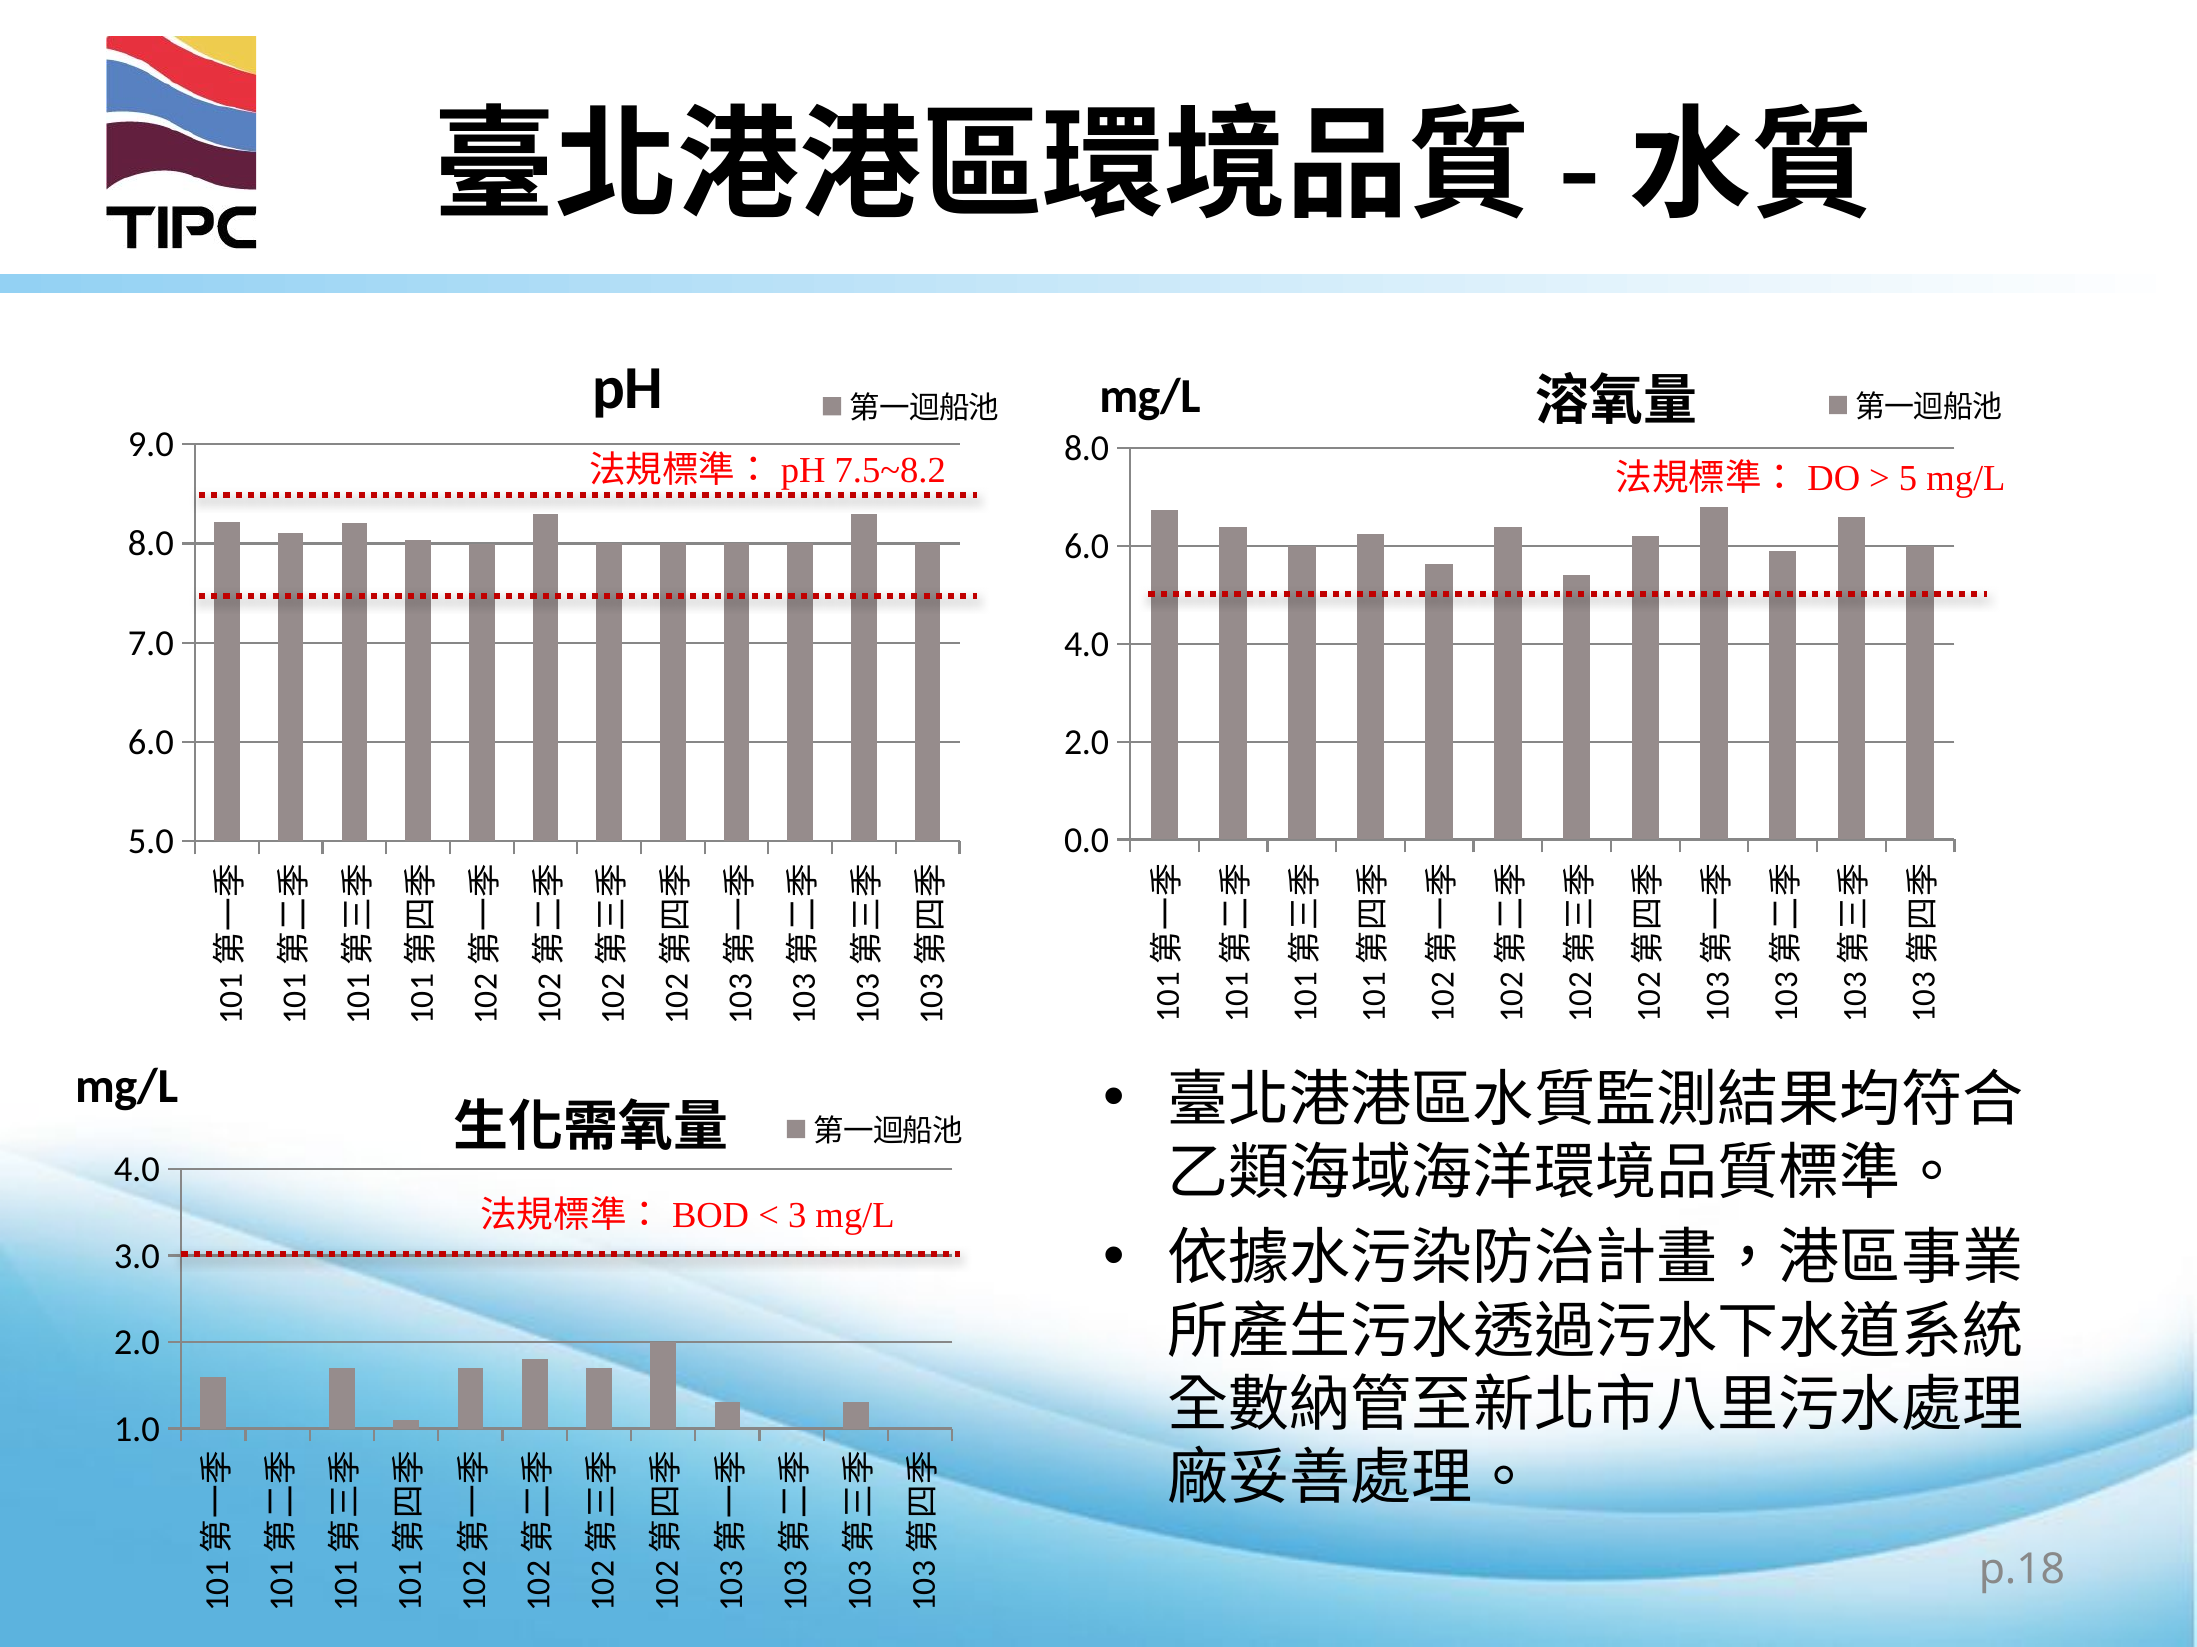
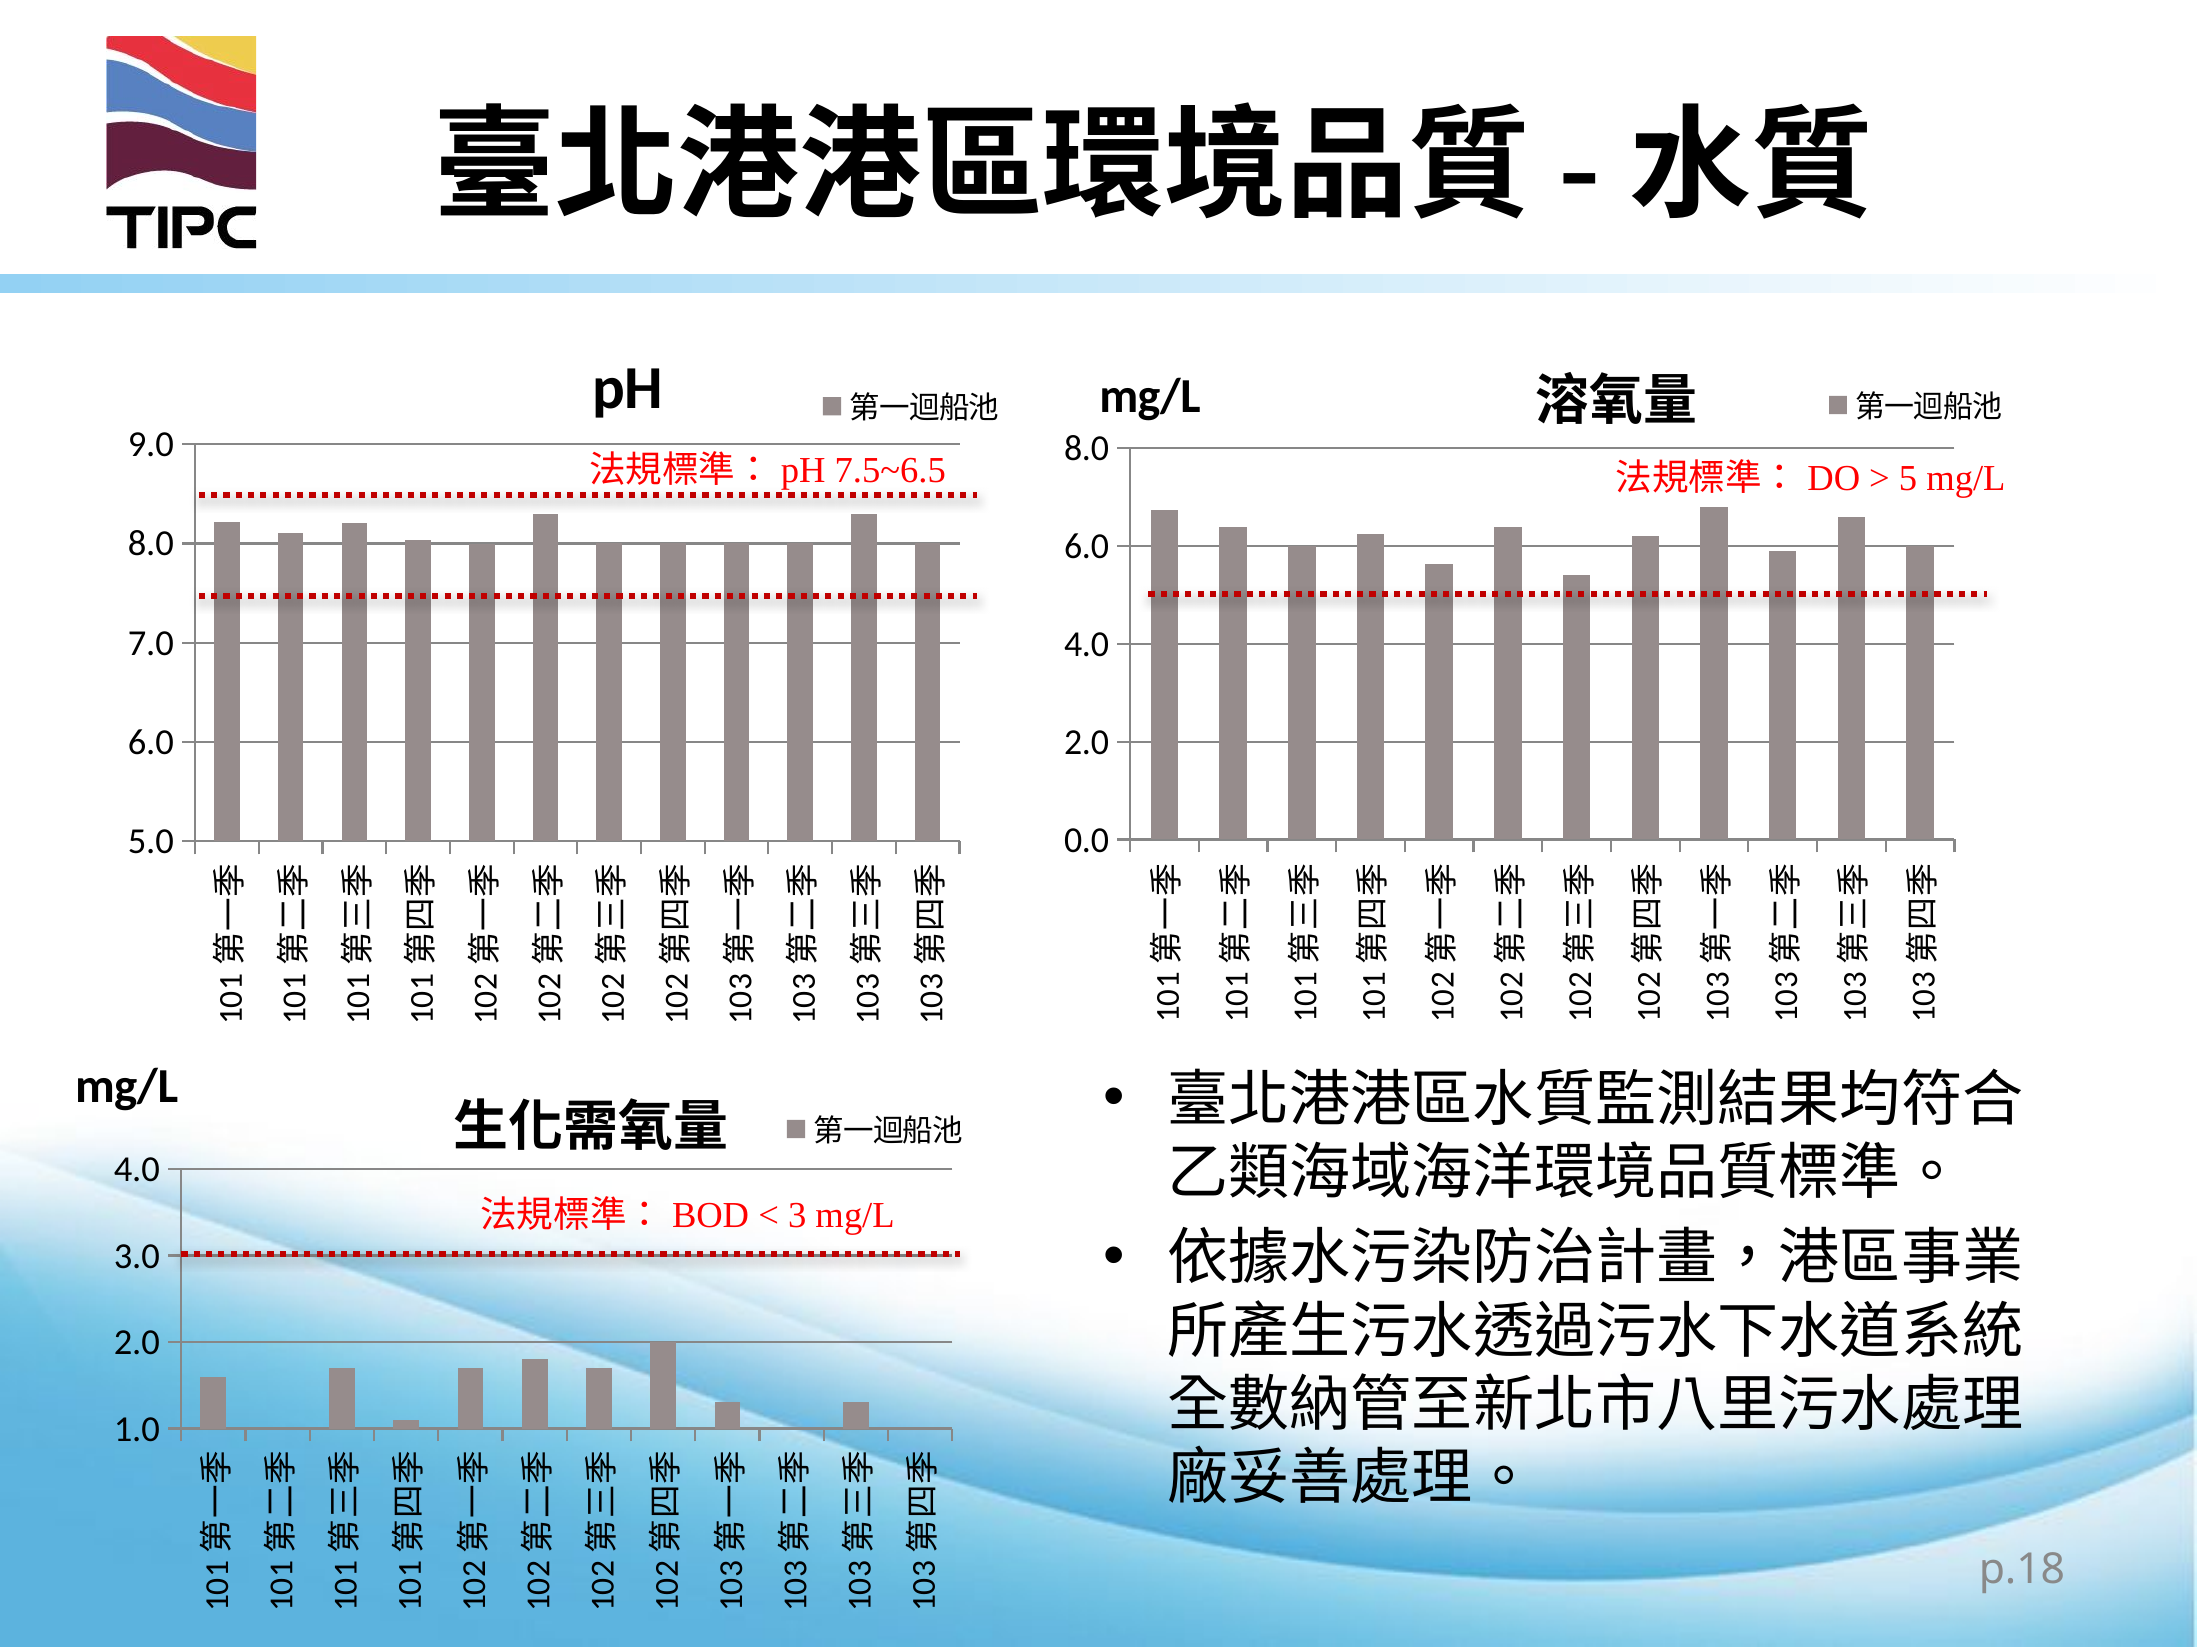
7.5~8.2: 7.5~8.2 -> 7.5~6.5 (890, 471)
